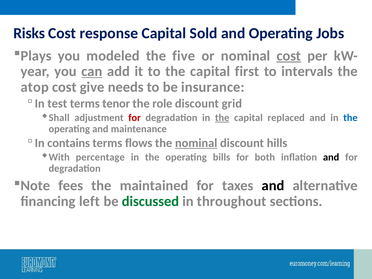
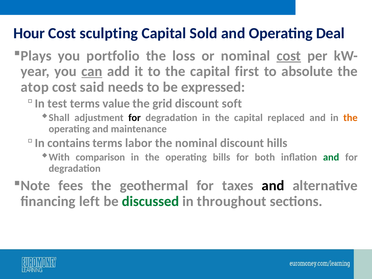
Risks: Risks -> Hour (29, 33)
response: response -> sculpting (109, 33)
Jobs: Jobs -> Deal (330, 33)
modeled: modeled -> portfolio (113, 56)
five: five -> loss (184, 56)
intervals: intervals -> absolute (307, 71)
give: give -> said (92, 87)
insurance: insurance -> expressed (213, 87)
tenor: tenor -> value (116, 103)
role: role -> grid (162, 103)
grid: grid -> soft (232, 103)
for colour: red -> black (135, 118)
the underline: present -> none (222, 118)
the colour: blue -> orange (350, 118)
flows: flows -> labor (139, 143)
nominal underline: present -> none (196, 143)
percentage: percentage -> comparison (100, 157)
and colour: black -> green (331, 157)
maintained: maintained -> geothermal (154, 186)
